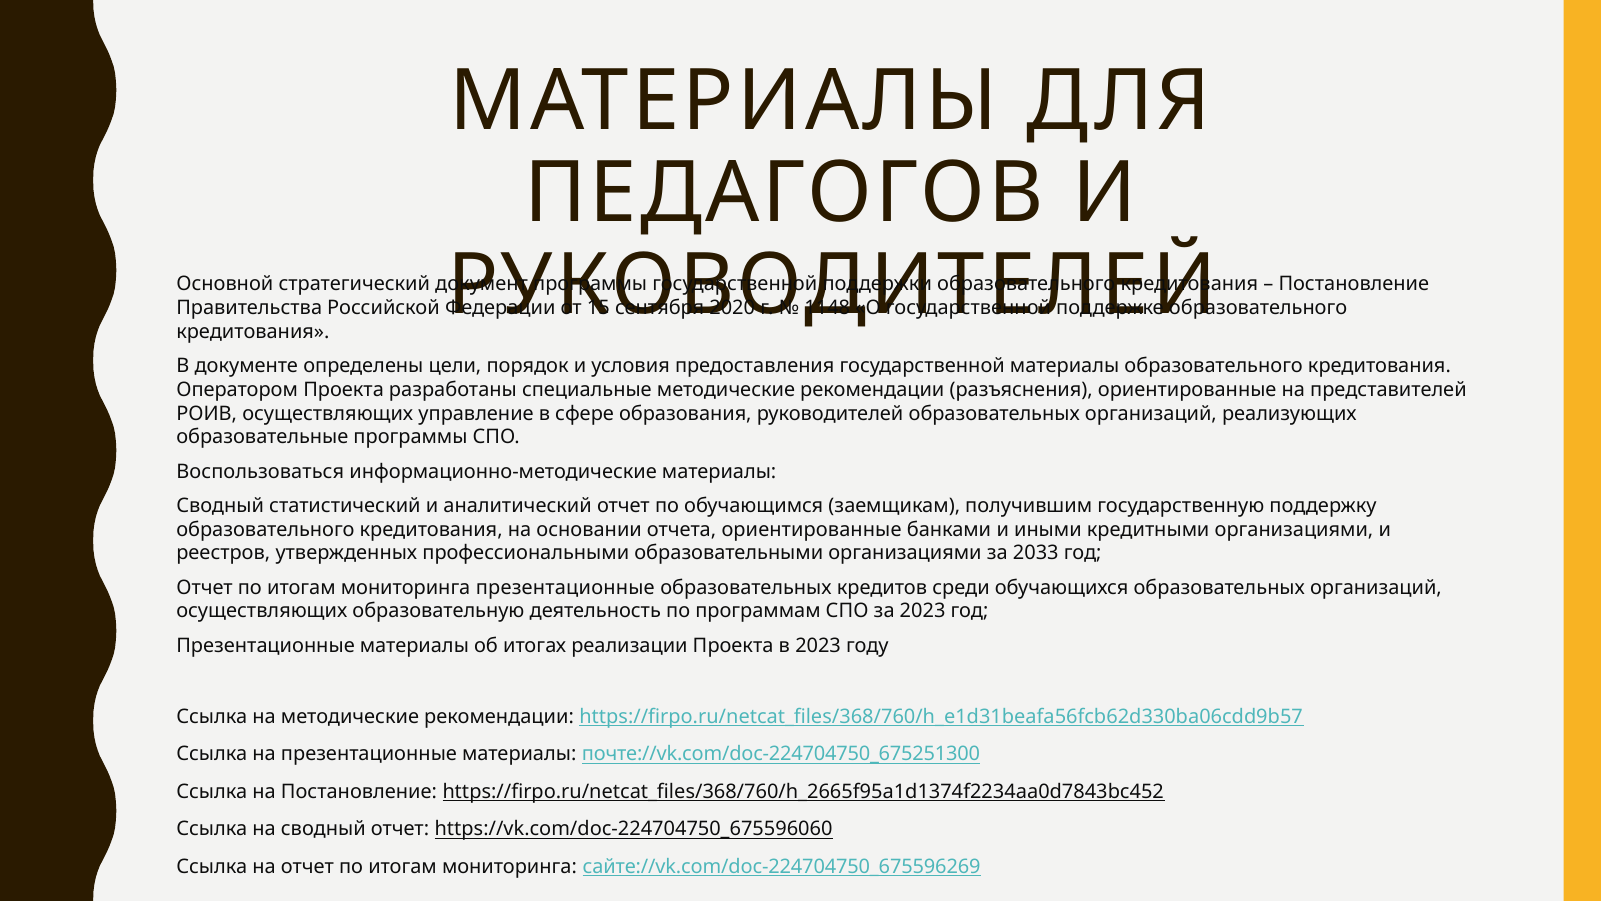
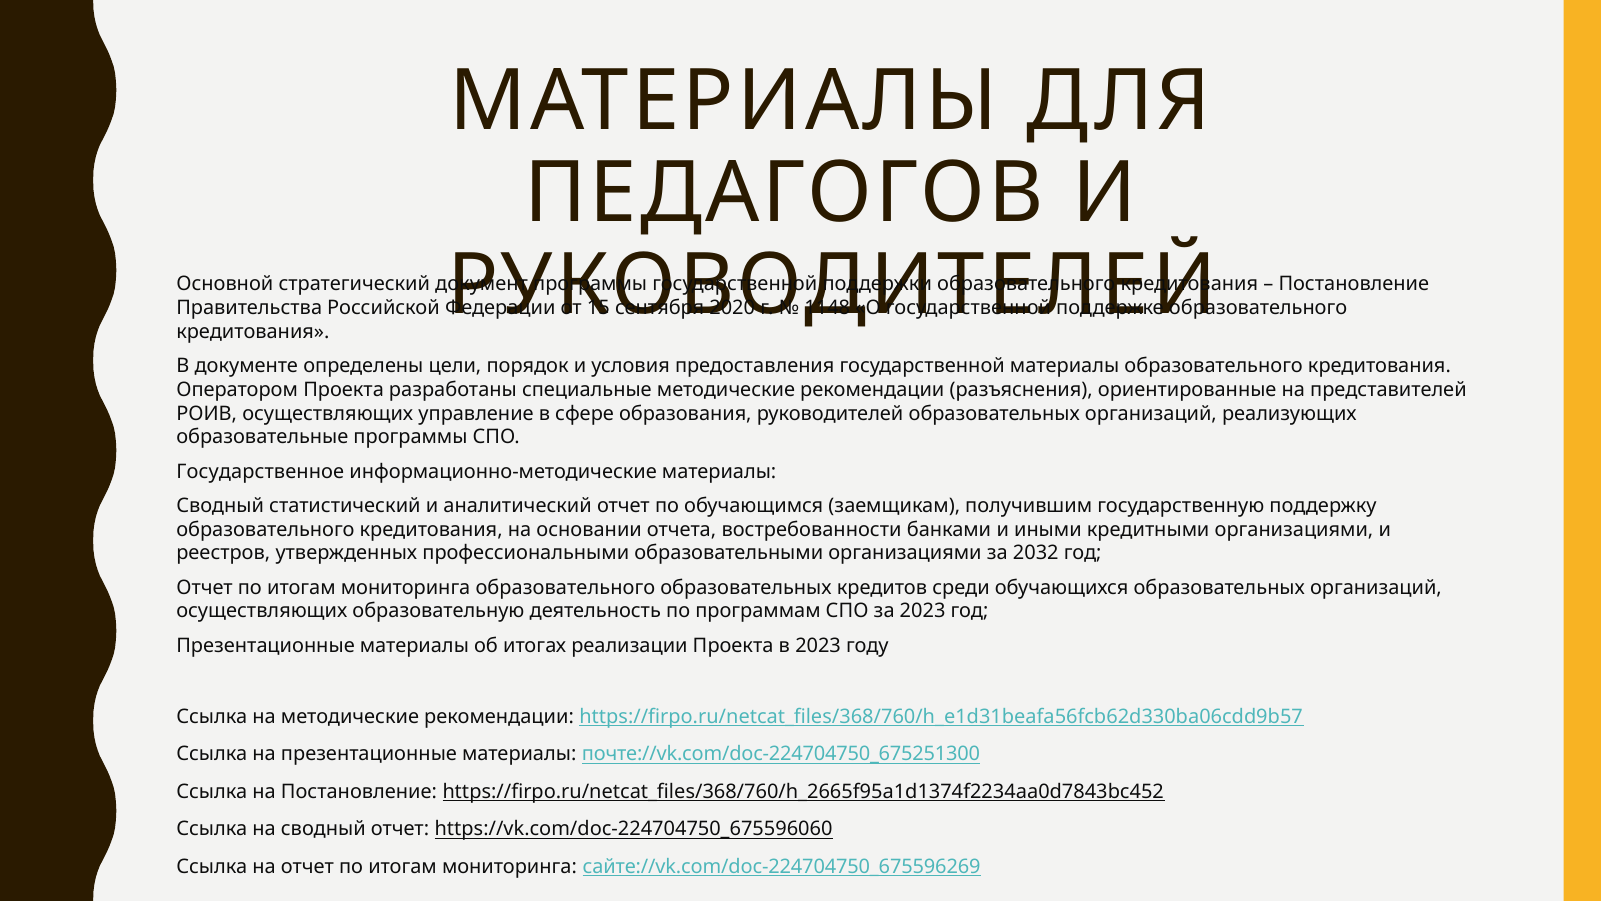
Воспользоваться: Воспользоваться -> Государственное (260, 471)
отчета ориентированные: ориентированные -> востребованности (812, 529)
2033: 2033 -> 2032 (1036, 553)
мониторинга презентационные: презентационные -> образовательного (565, 587)
